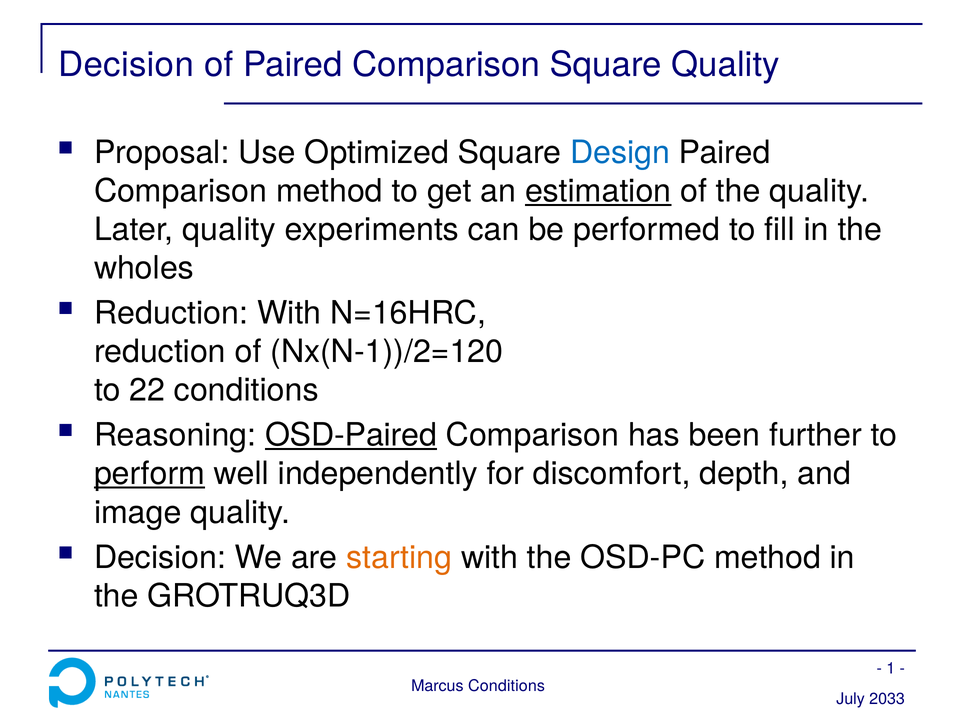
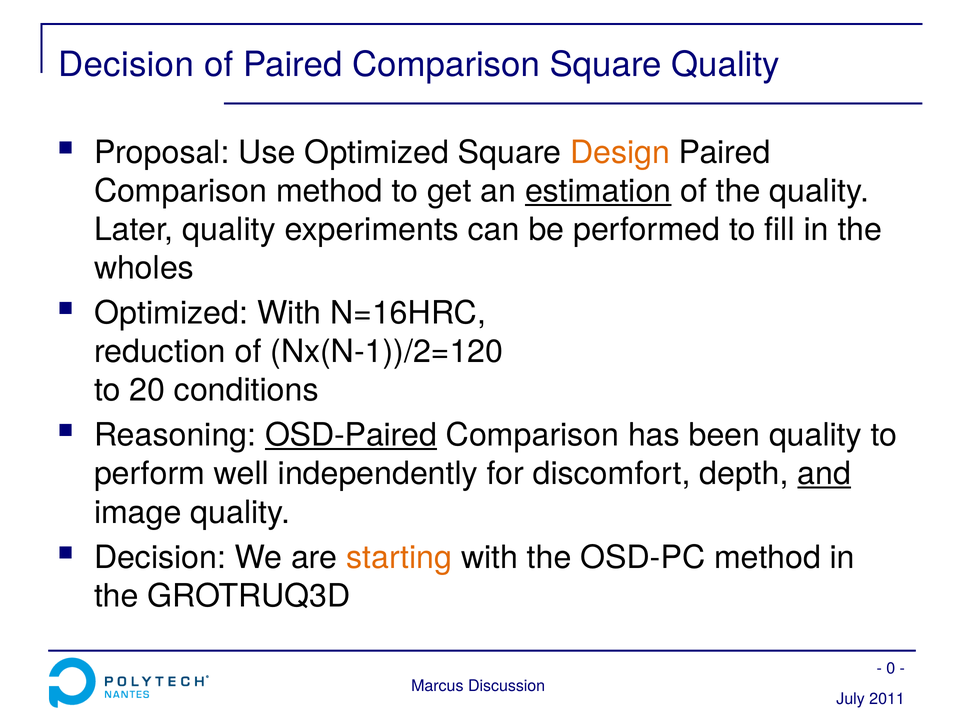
Design colour: blue -> orange (620, 153)
Reduction: Reduction -> Optimized (171, 313)
22: 22 -> 20 (147, 390)
been further: further -> quality (815, 435)
perform underline: present -> none (150, 474)
and underline: none -> present (824, 474)
1: 1 -> 0 (891, 669)
Marcus Conditions: Conditions -> Discussion (507, 686)
2033: 2033 -> 2011 (887, 699)
